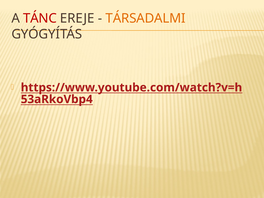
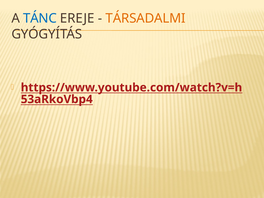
TÁNC colour: red -> blue (40, 18)
